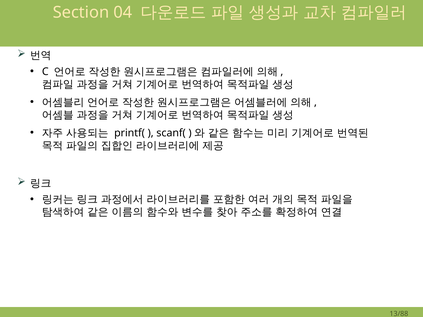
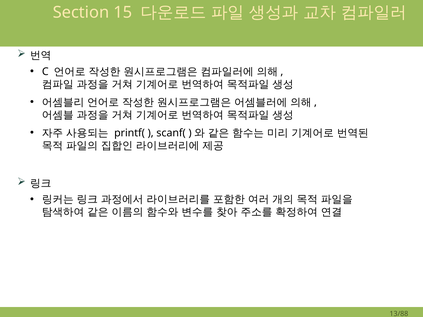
04: 04 -> 15 (123, 12)
